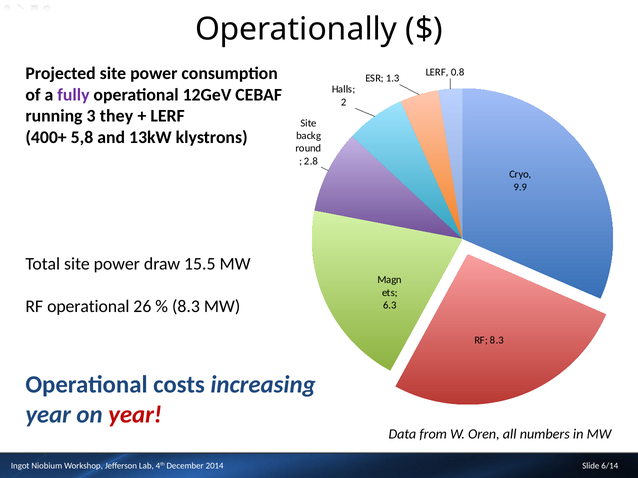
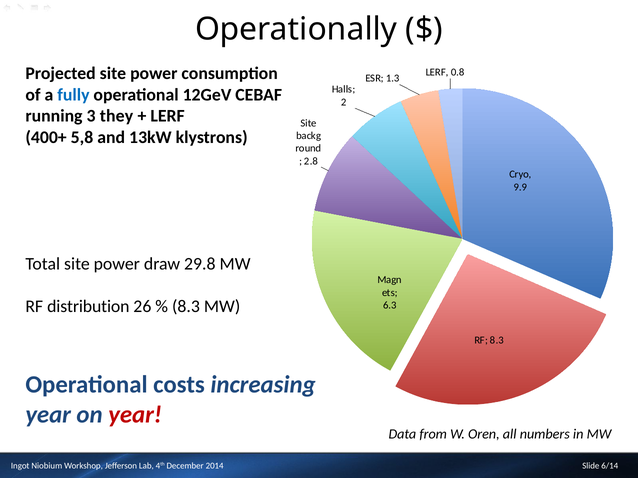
fully colour: purple -> blue (73, 95)
15.5: 15.5 -> 29.8 (200, 264)
RF operational: operational -> distribution (88, 307)
